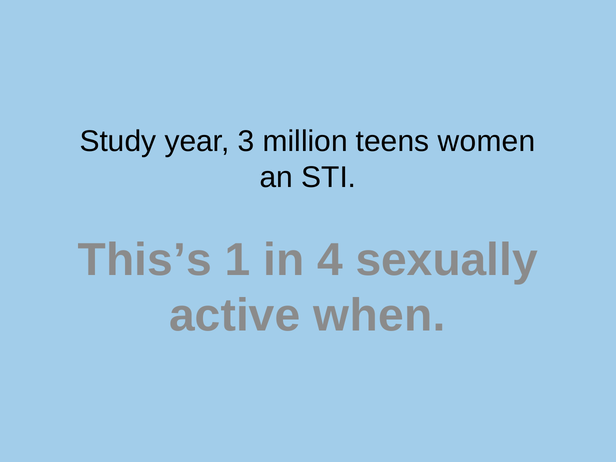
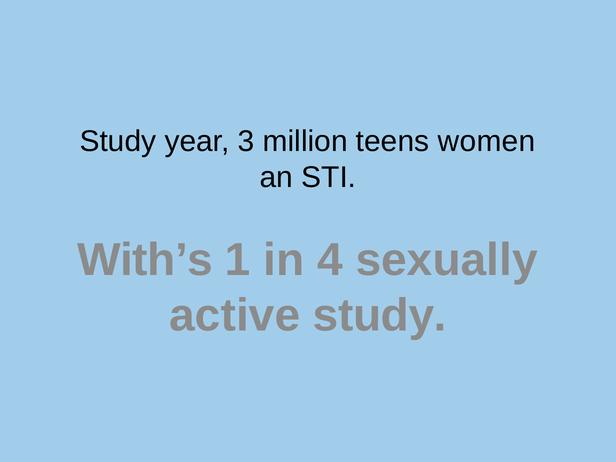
This’s: This’s -> With’s (145, 260)
active when: when -> study (380, 315)
